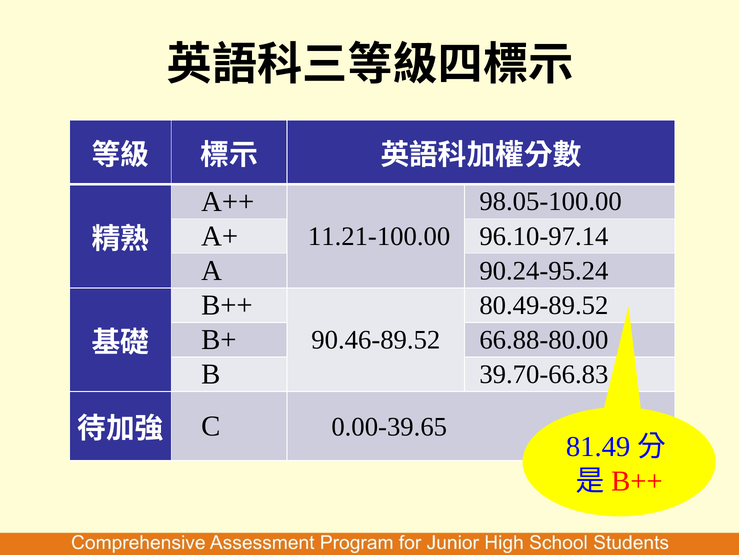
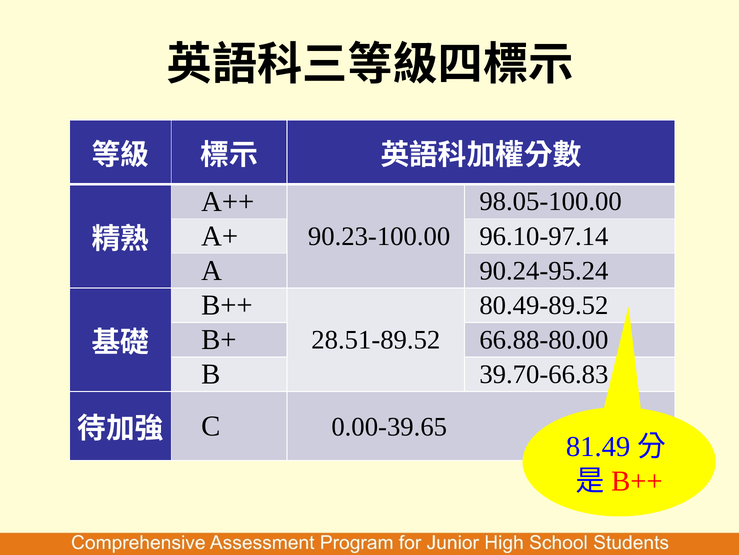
11.21-100.00: 11.21-100.00 -> 90.23-100.00 (379, 236)
90.46-89.52: 90.46-89.52 -> 28.51-89.52 (376, 339)
